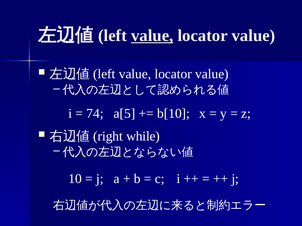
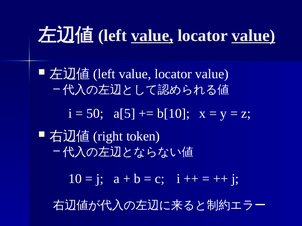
value underline: none -> present (253, 36)
74: 74 -> 50 (95, 114)
while: while -> token (143, 136)
